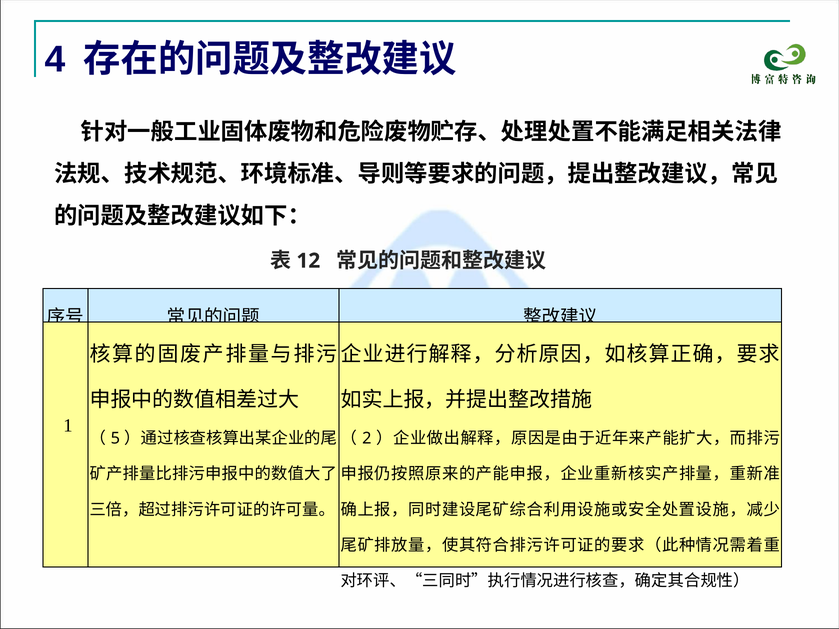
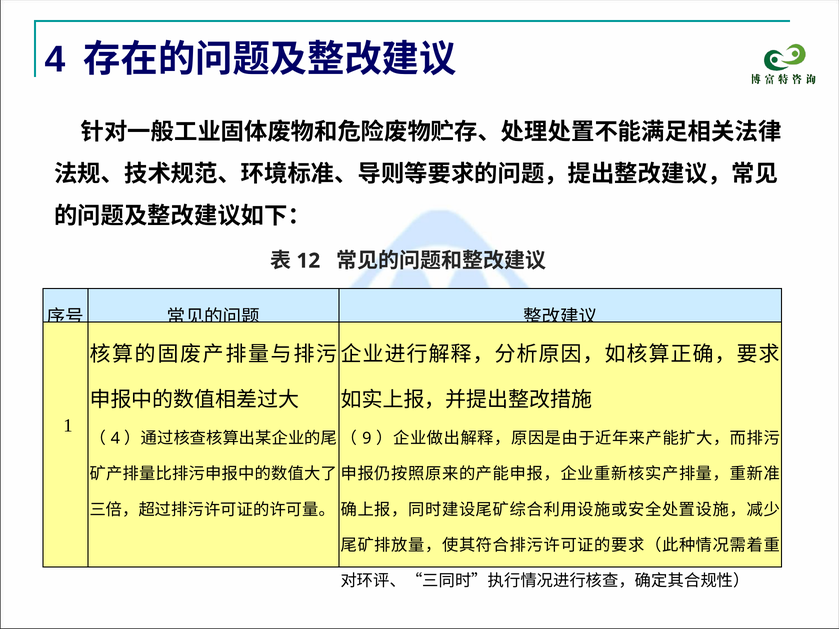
5: 5 -> 4 (115, 439)
2: 2 -> 9 (367, 439)
